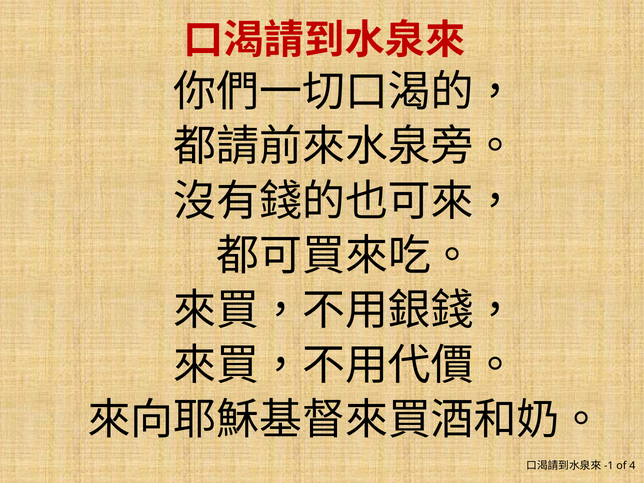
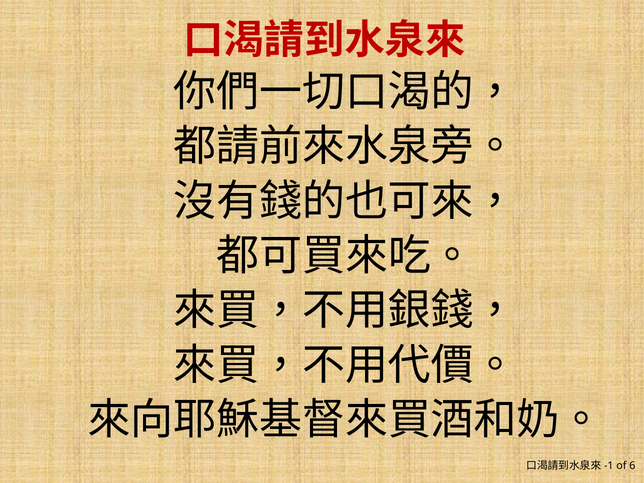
4: 4 -> 6 (632, 466)
